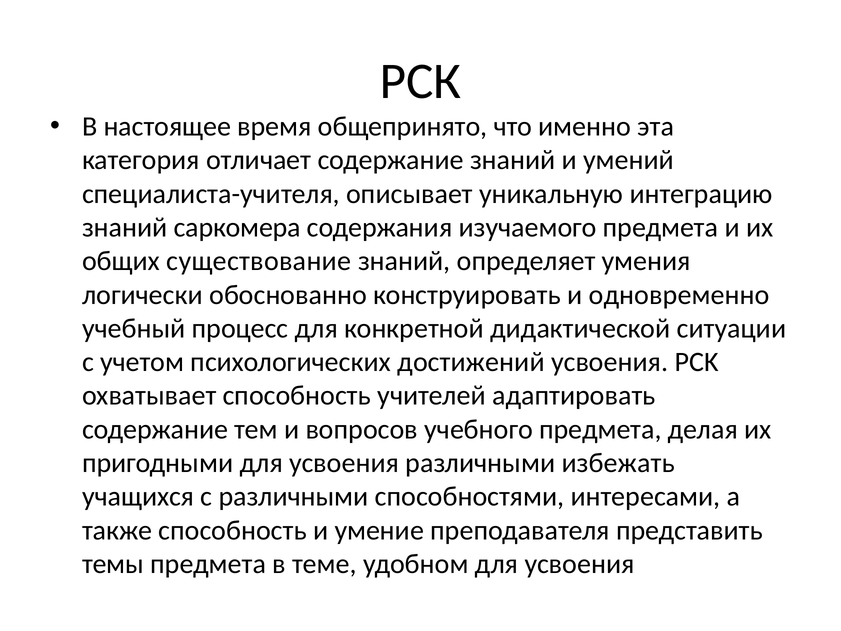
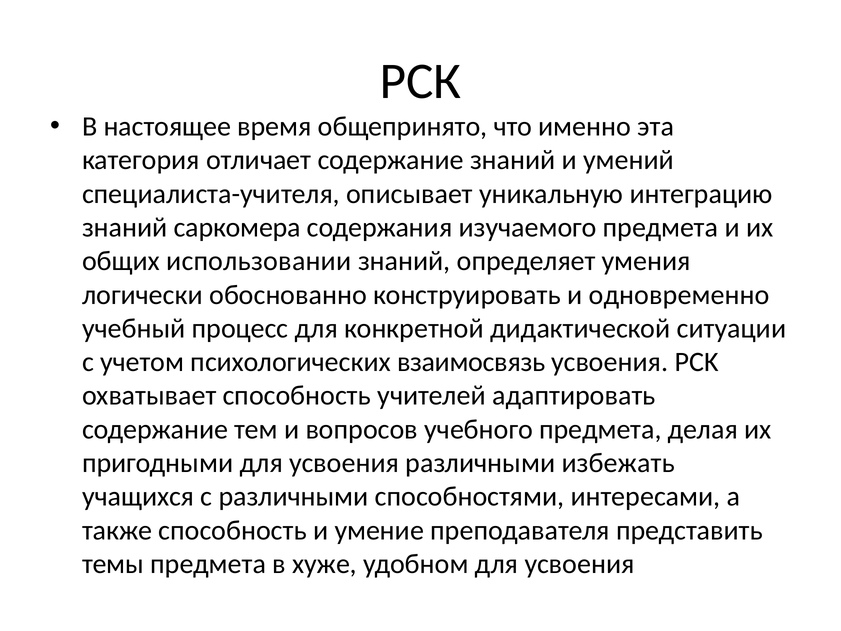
существование: существование -> использовании (259, 261)
достижений: достижений -> взаимосвязь (471, 362)
теме: теме -> хуже (325, 564)
